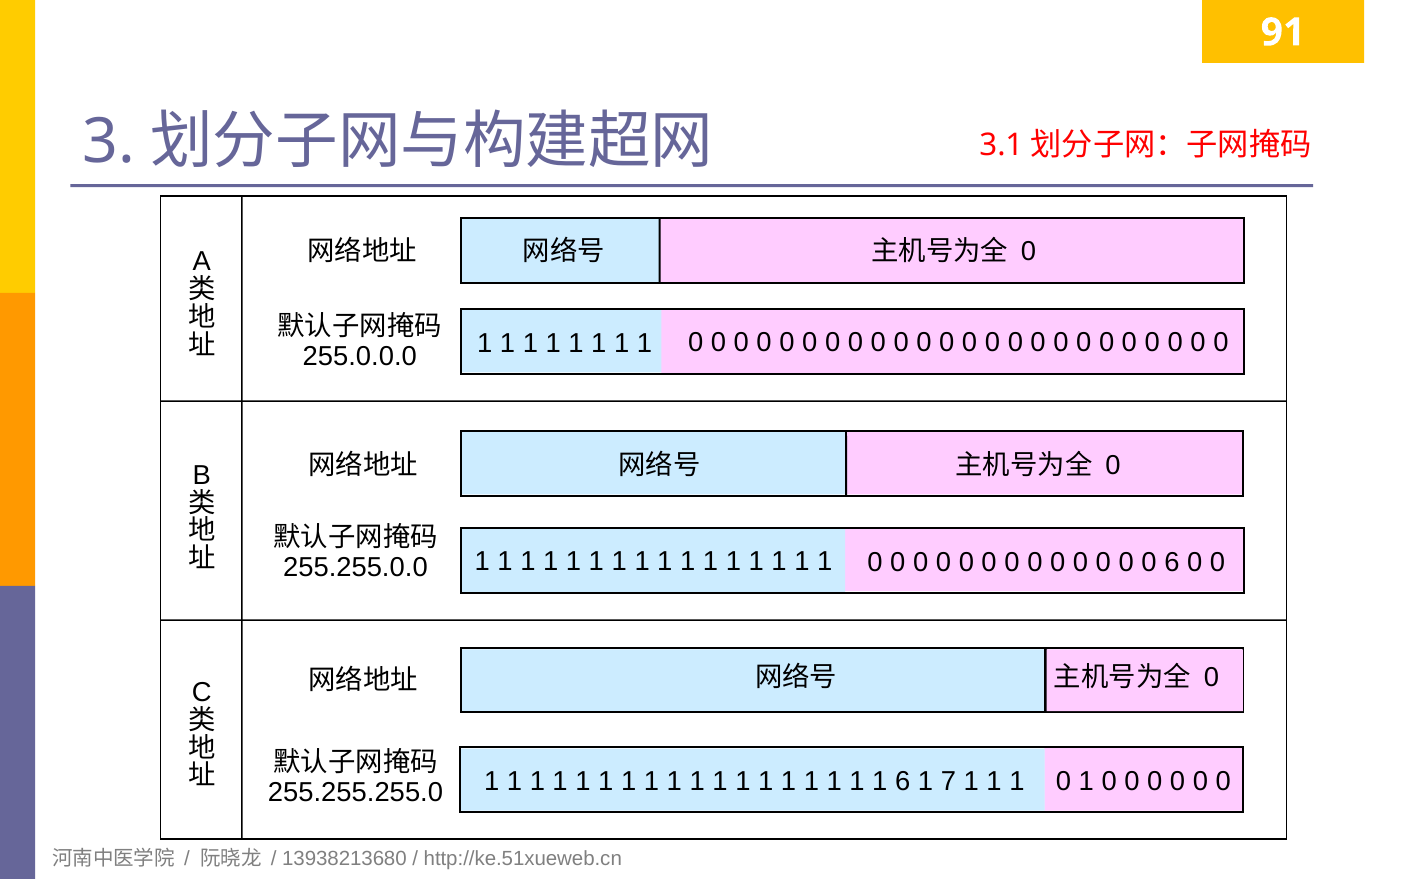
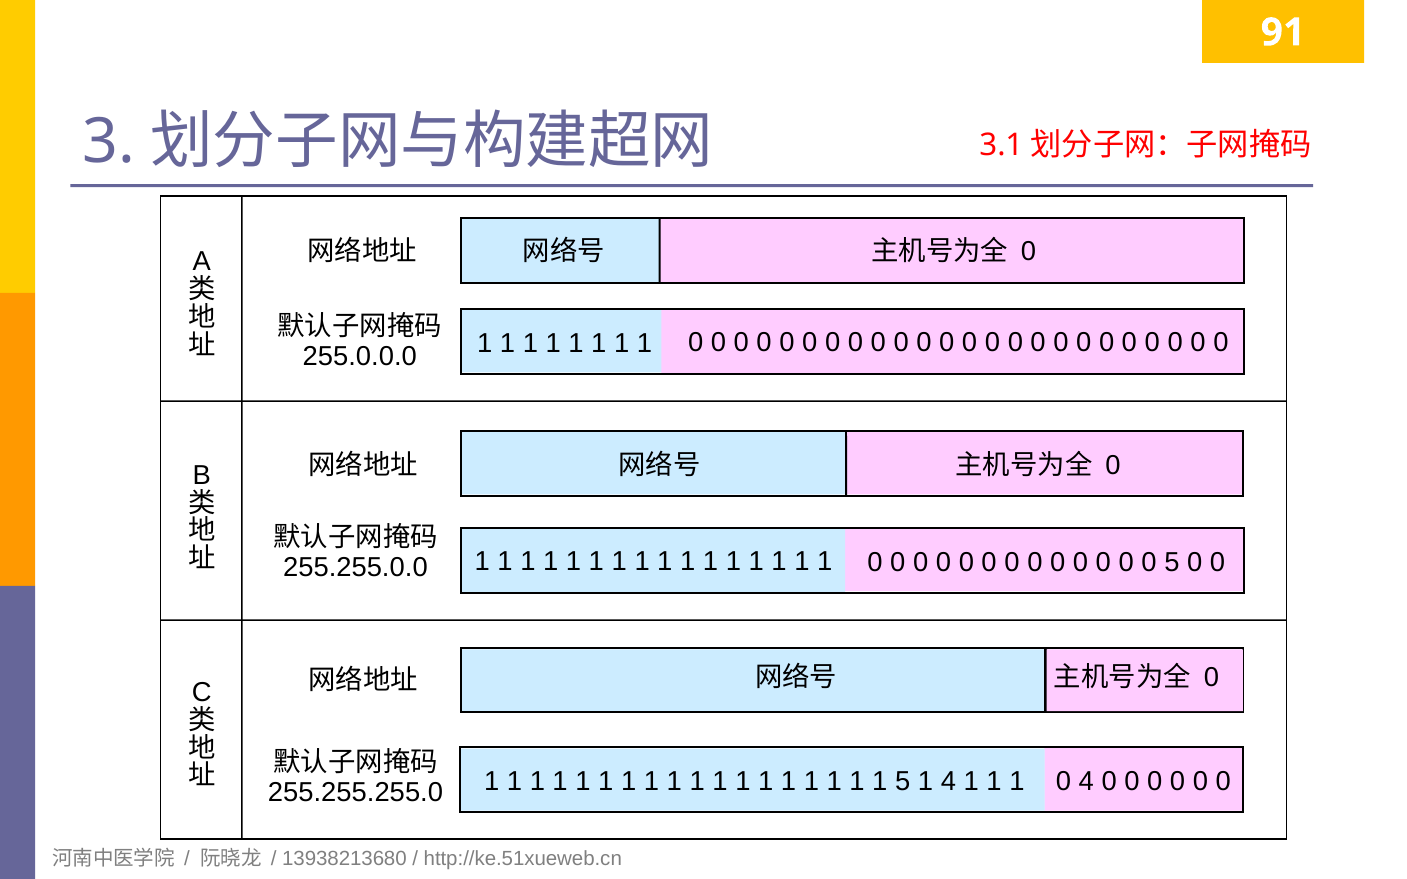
0 6: 6 -> 5 (1172, 562)
1 6: 6 -> 5 (903, 782)
1 7: 7 -> 4 (948, 782)
1 0 1: 1 -> 4 (1086, 782)
